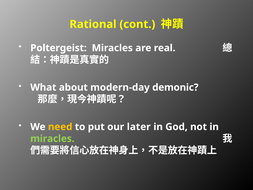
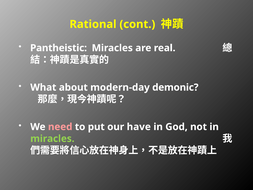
Poltergeist: Poltergeist -> Pantheistic (59, 48)
need colour: yellow -> pink (60, 127)
later: later -> have (139, 127)
